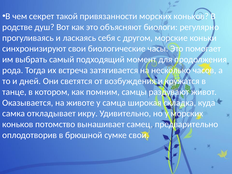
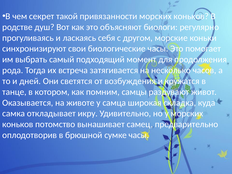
сумке свои: свои -> часы (139, 135)
